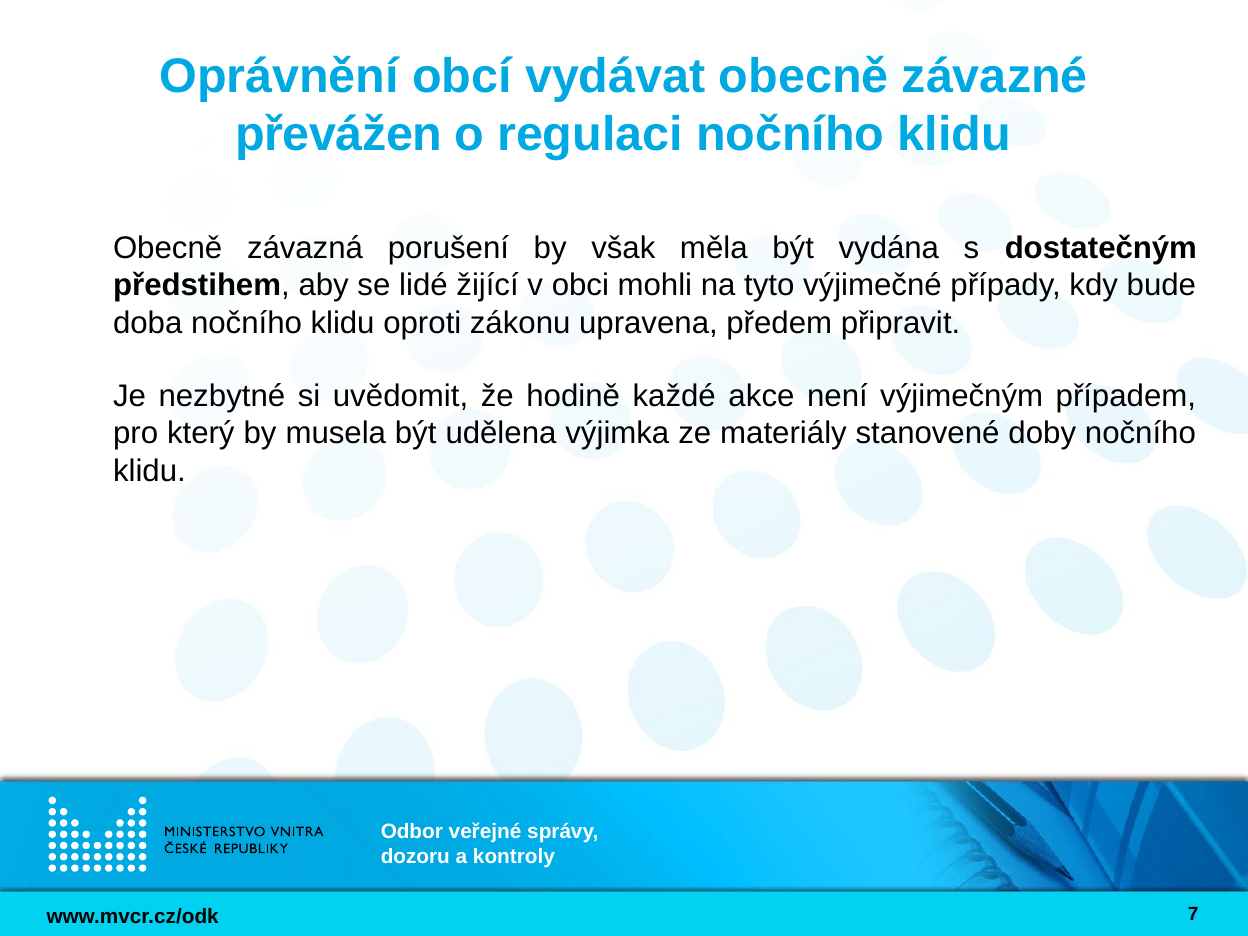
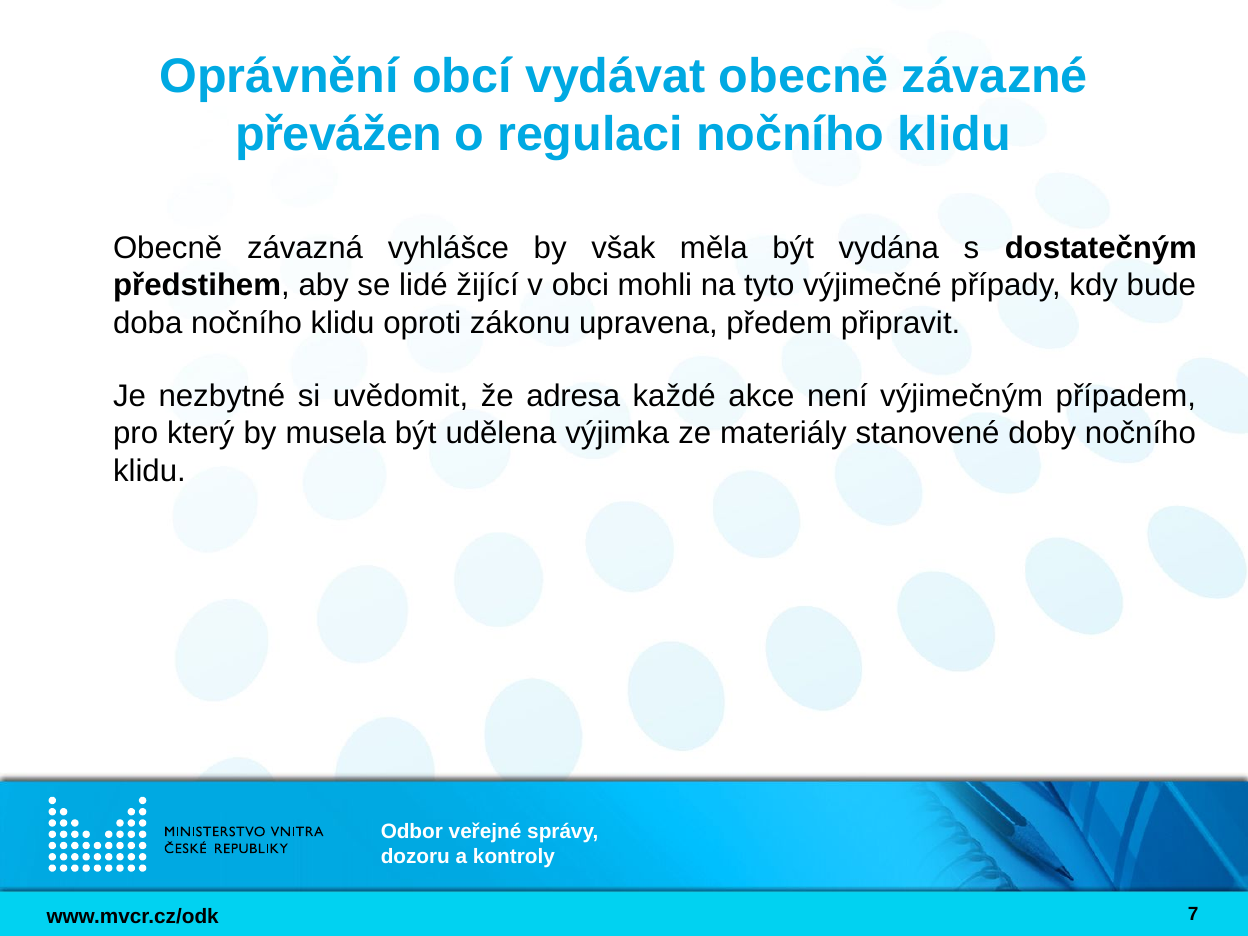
porušení: porušení -> vyhlášce (448, 248)
hodině: hodině -> adresa (573, 396)
